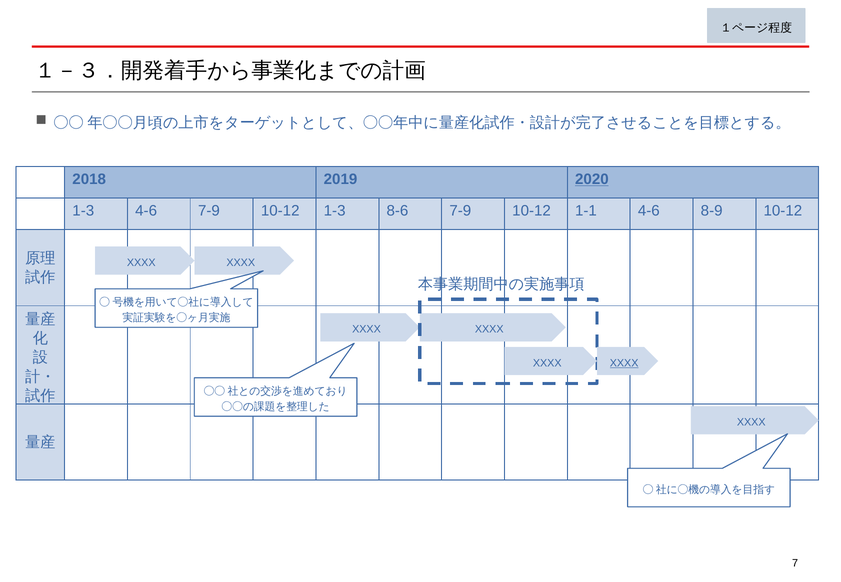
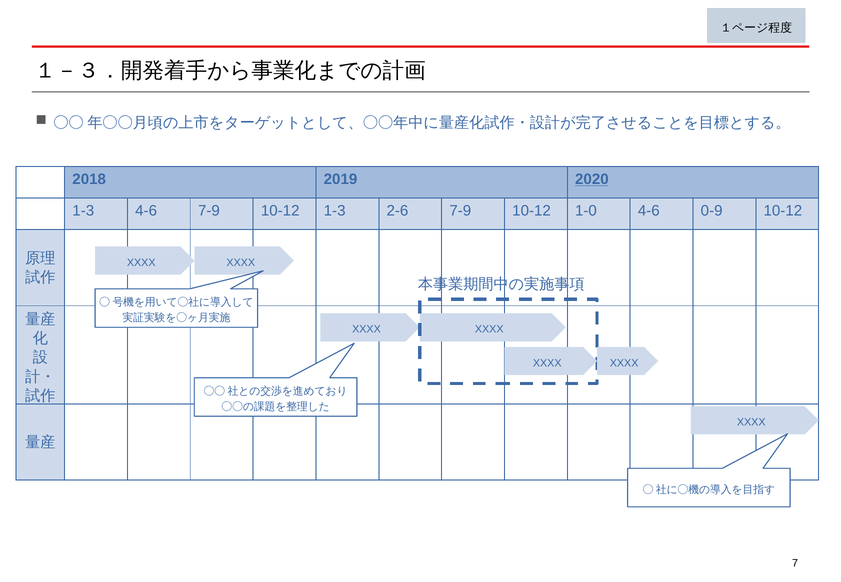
8-6: 8-6 -> 2-6 (397, 211)
1-1: 1-1 -> 1-0 (586, 211)
8-9: 8-9 -> 0-9 (712, 211)
XXXX underline: present -> none (624, 363)
